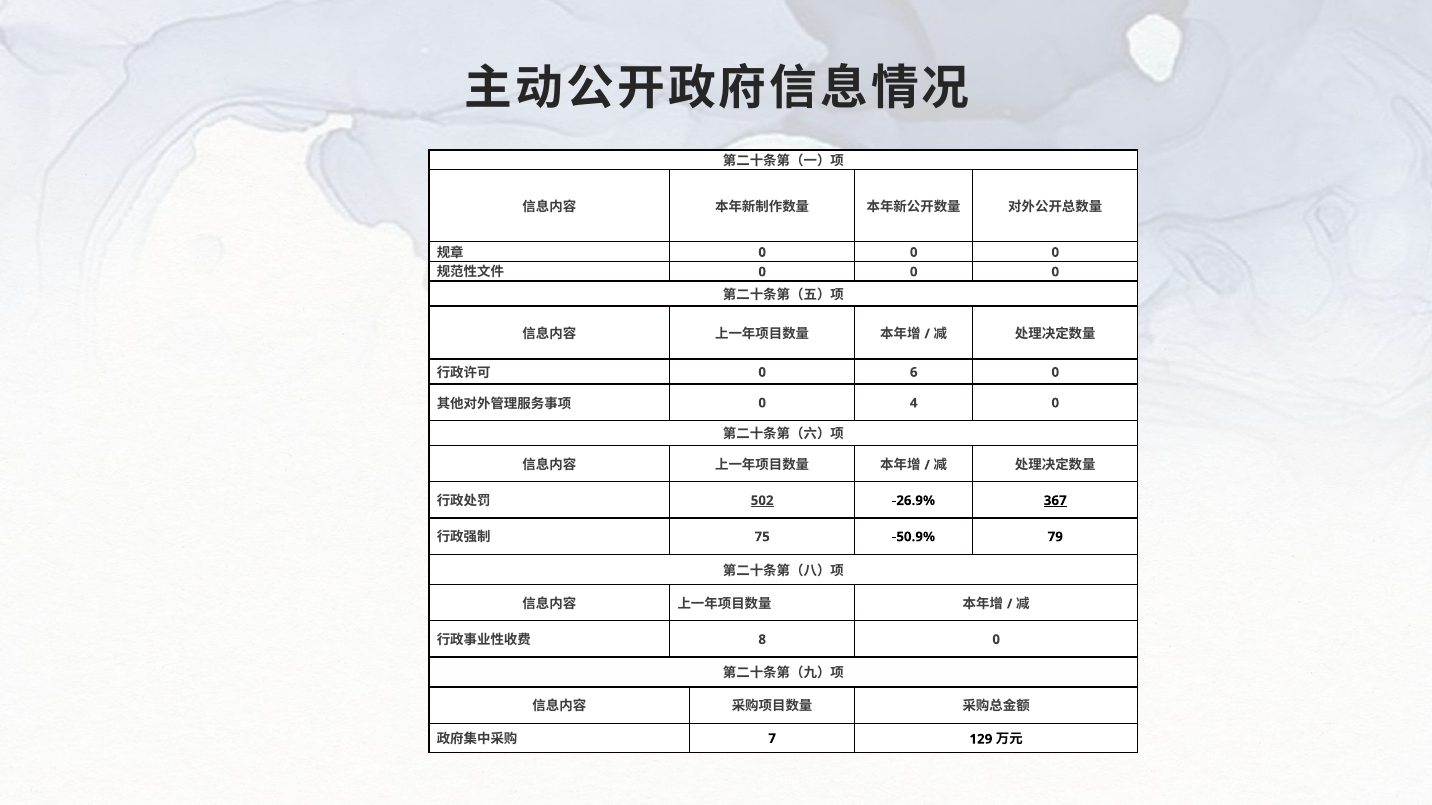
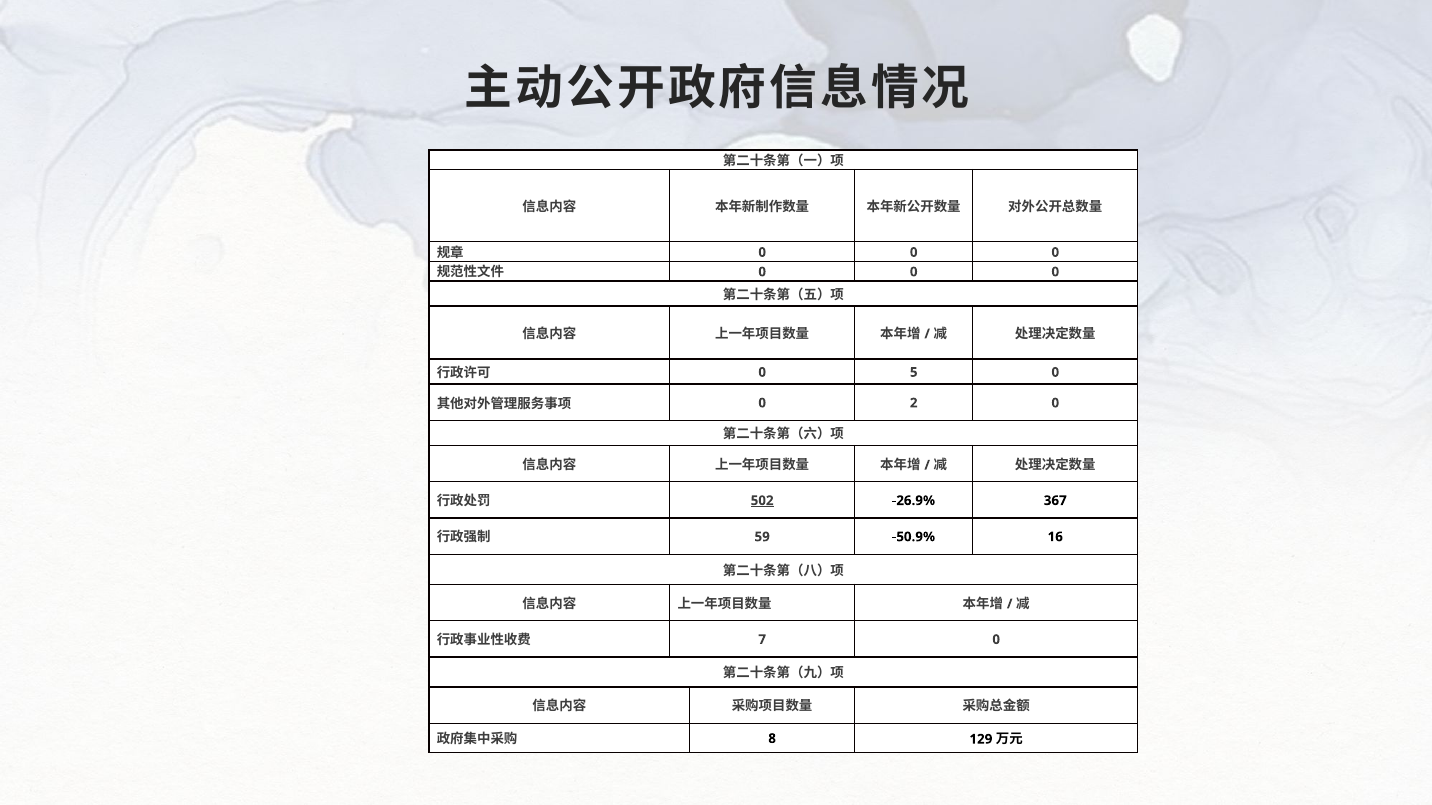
6: 6 -> 5 (914, 373)
4: 4 -> 2 (914, 403)
367 underline: present -> none (1055, 501)
75: 75 -> 59 (762, 537)
79: 79 -> 16 (1055, 537)
8: 8 -> 7 (762, 640)
7: 7 -> 8 (772, 739)
